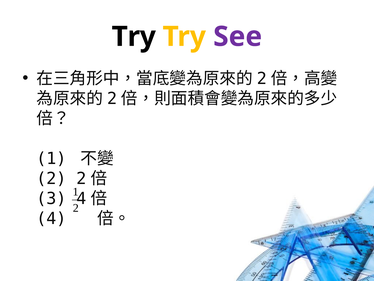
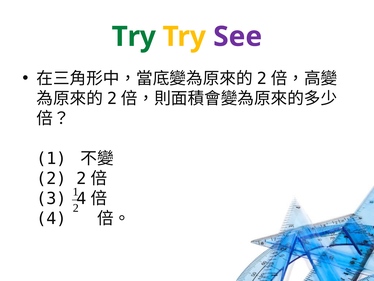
Try colour: black -> green (134, 37)
